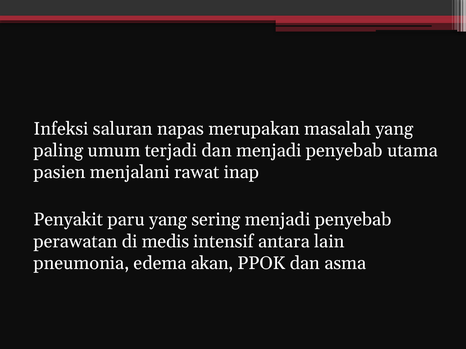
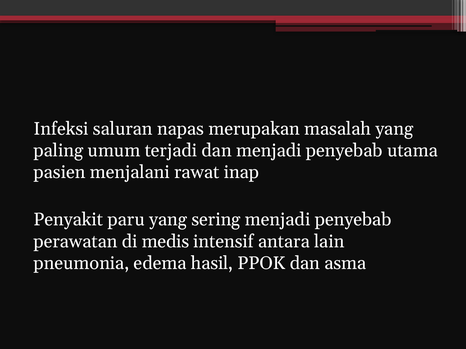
akan: akan -> hasil (212, 264)
